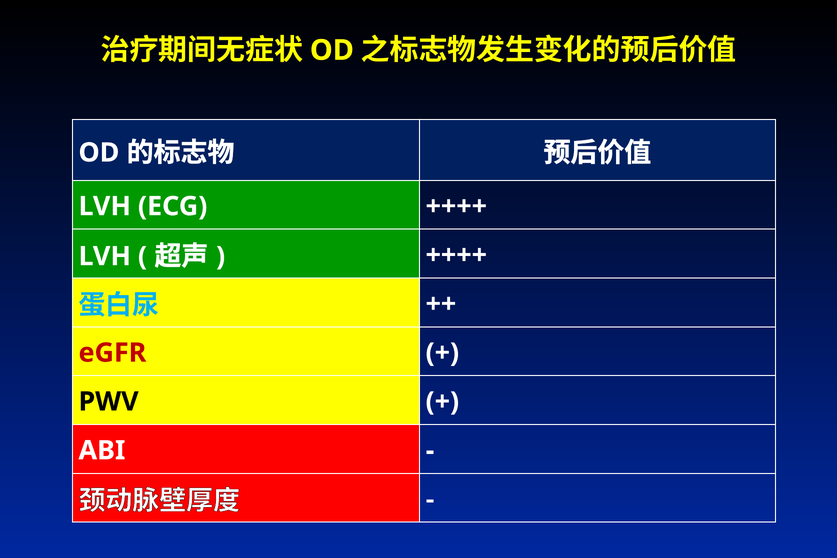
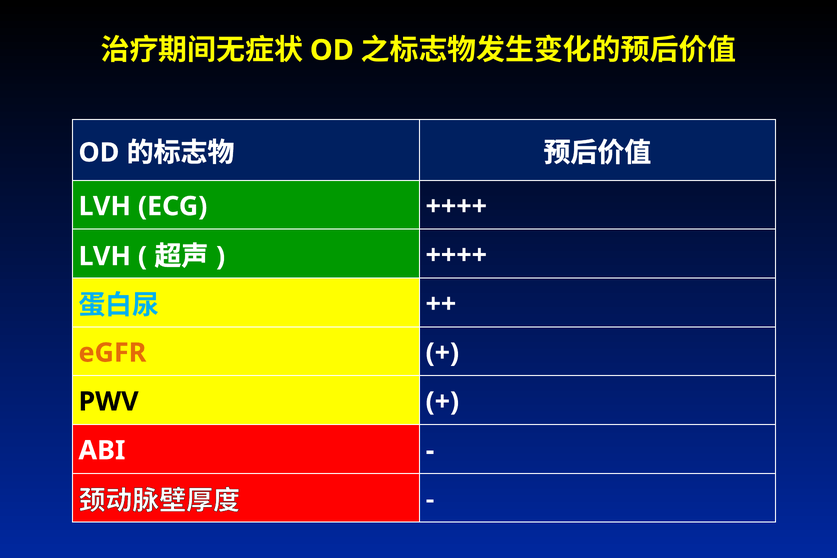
eGFR colour: red -> orange (112, 353)
